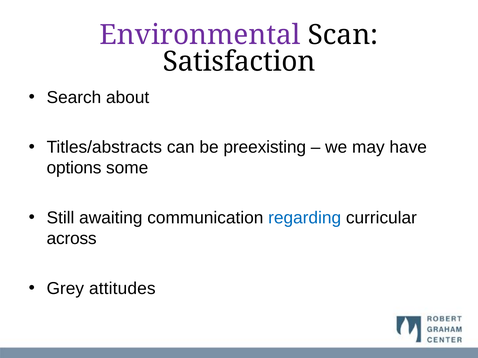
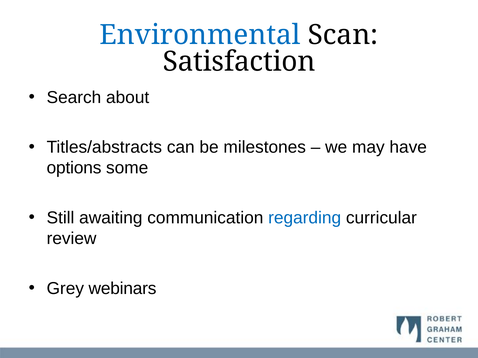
Environmental colour: purple -> blue (200, 35)
preexisting: preexisting -> milestones (265, 148)
across: across -> review (72, 239)
attitudes: attitudes -> webinars (122, 289)
